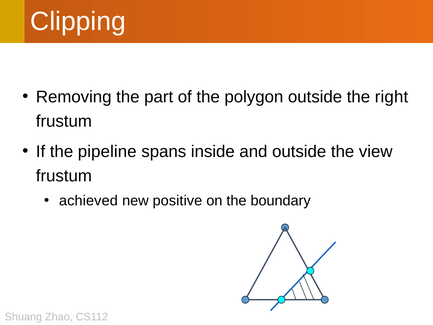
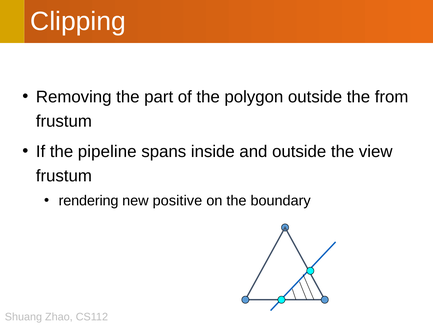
right: right -> from (392, 97)
achieved: achieved -> rendering (89, 201)
